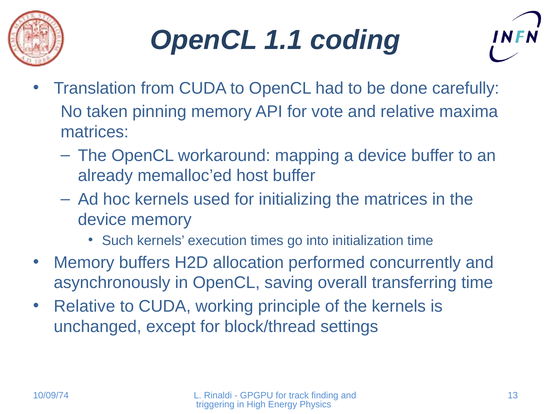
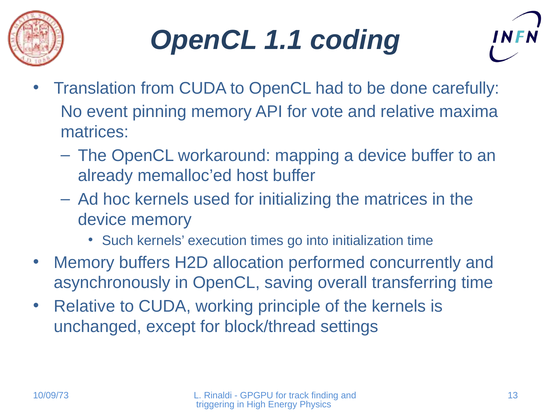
taken: taken -> event (107, 112)
10/09/74: 10/09/74 -> 10/09/73 (51, 395)
